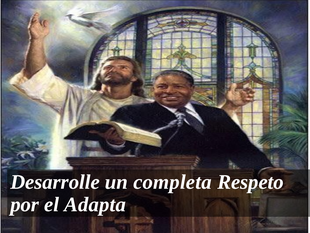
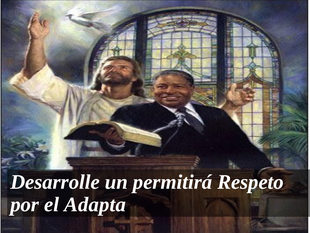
completa: completa -> permitirá (173, 182)
